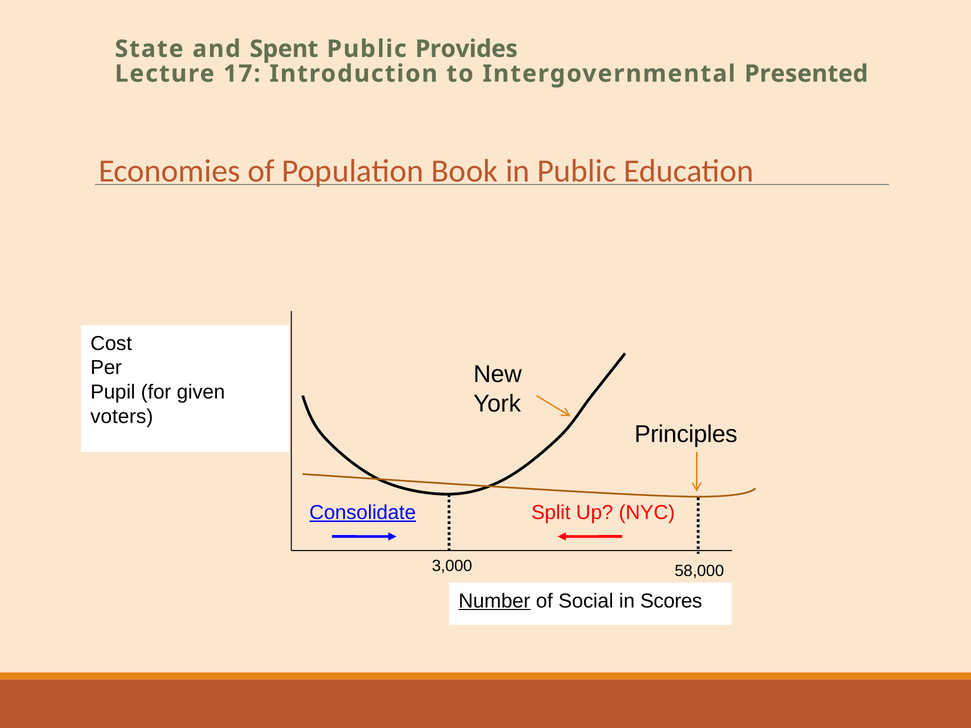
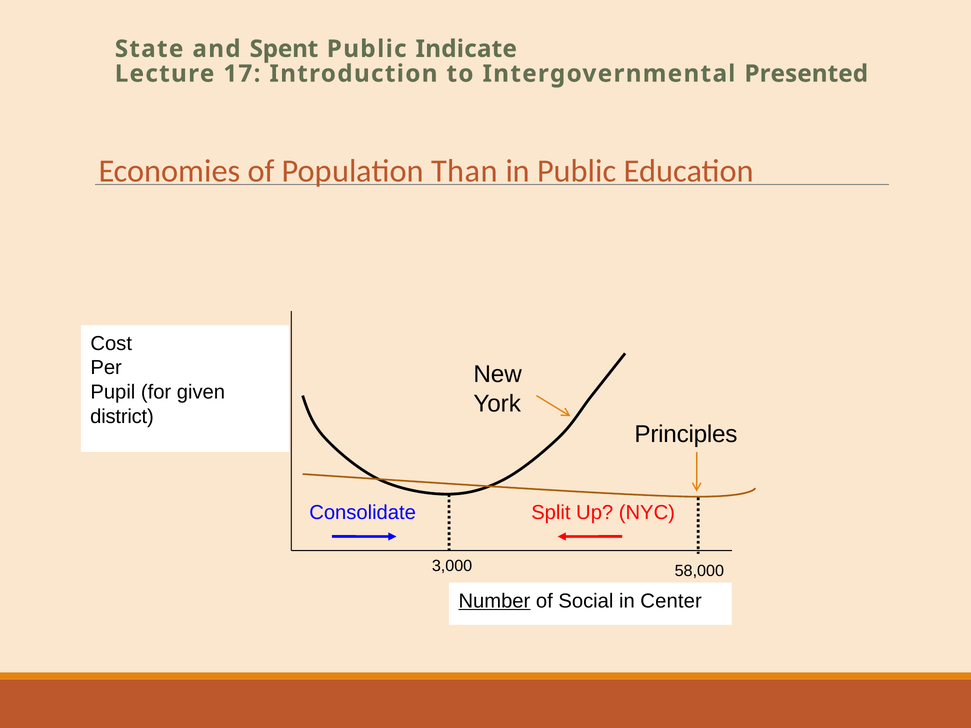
Provides: Provides -> Indicate (466, 49)
Book: Book -> Than (464, 171)
voters: voters -> district (122, 416)
Consolidate underline: present -> none (363, 513)
Scores: Scores -> Center (671, 601)
